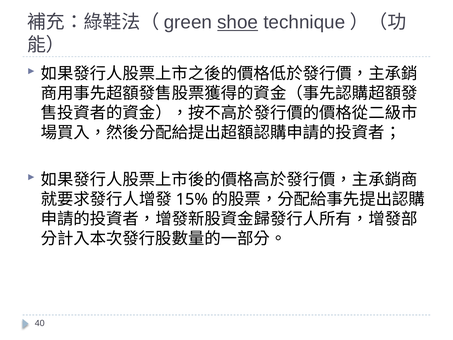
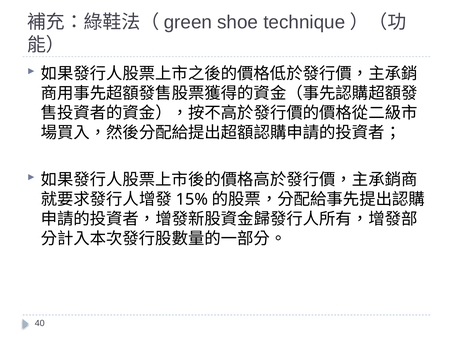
shoe underline: present -> none (238, 22)
